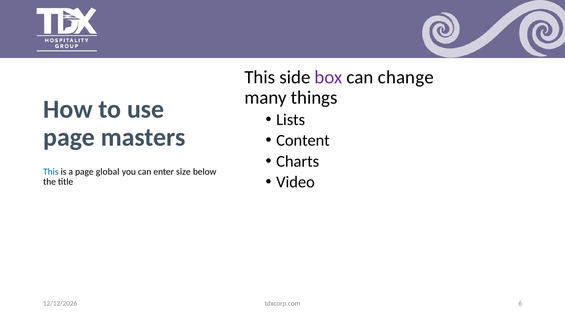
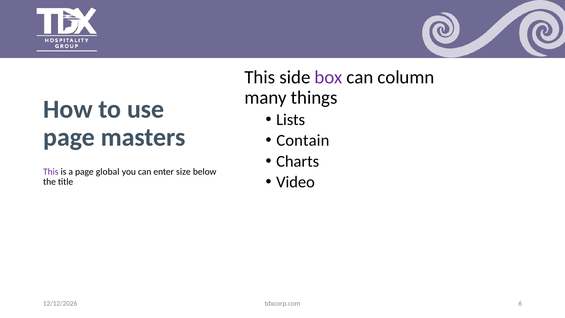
change: change -> column (406, 77)
Content: Content -> Contain (303, 140)
This colour: blue -> purple (51, 172)
